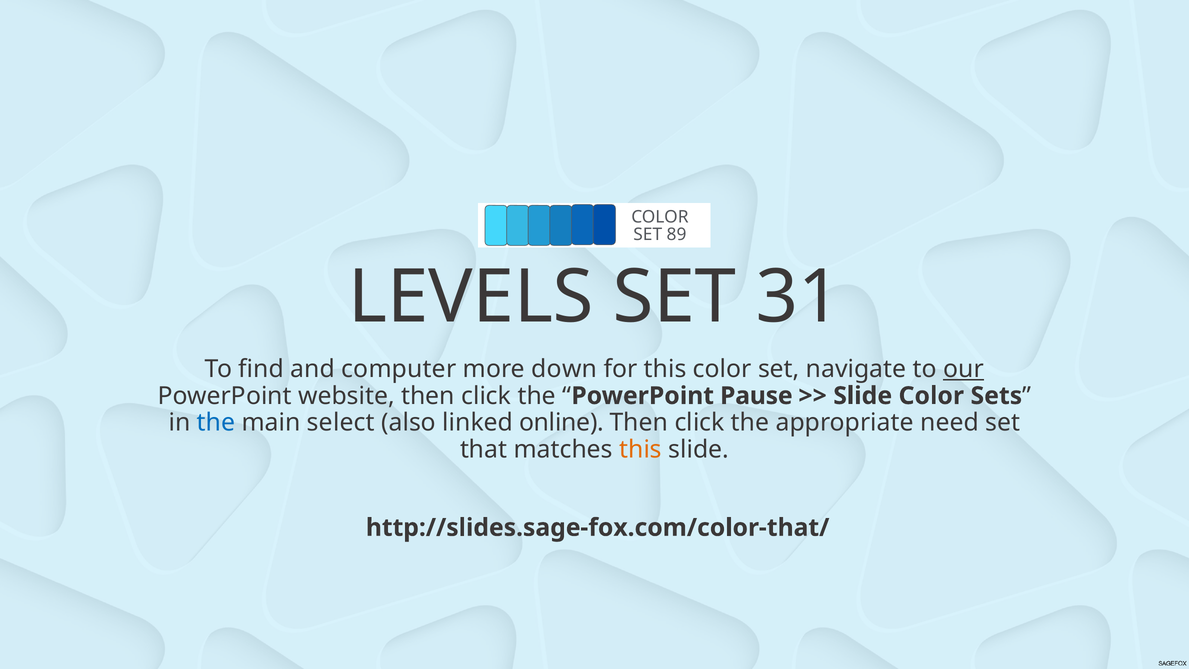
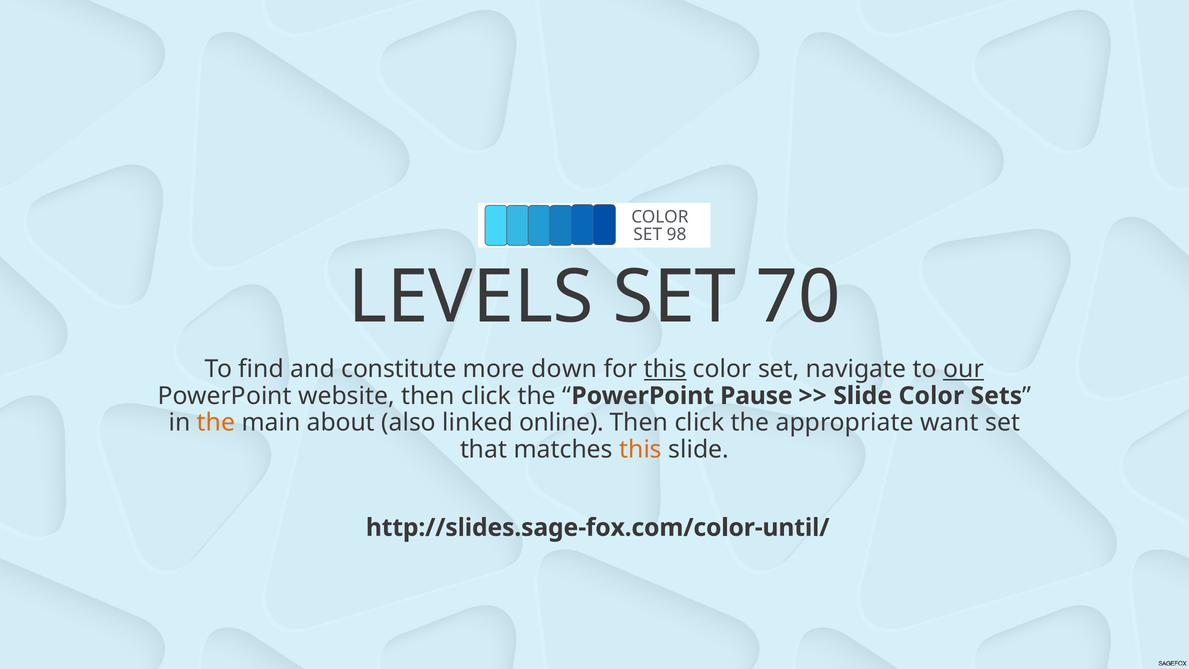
89: 89 -> 98 (677, 234)
31: 31 -> 70 (798, 297)
computer: computer -> constitute (399, 369)
this underline: none -> present (665, 369)
the colour: blue -> orange (216, 422)
select: select -> about (341, 422)
need: need -> want (949, 422)
http://slides.sage-fox.com/color-that/: http://slides.sage-fox.com/color-that/ -> http://slides.sage-fox.com/color-until/ (598, 528)
